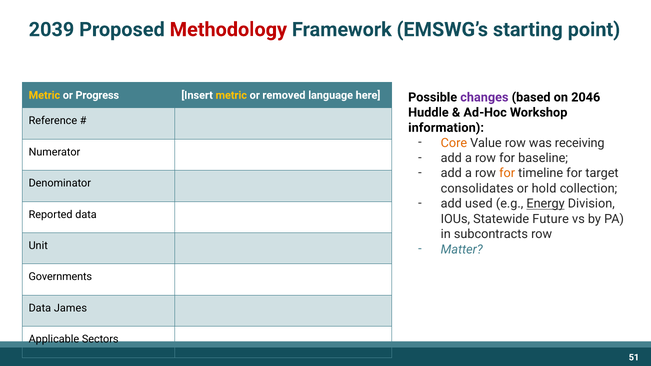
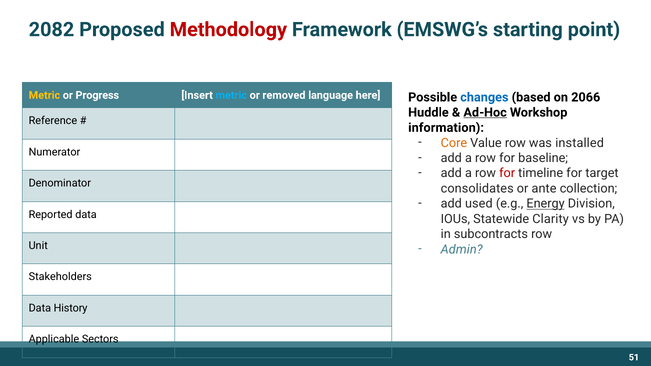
2039: 2039 -> 2082 (51, 30)
metric colour: yellow -> light blue (231, 95)
changes colour: purple -> blue (484, 97)
2046: 2046 -> 2066 (586, 97)
Ad-Hoc underline: none -> present (485, 112)
receiving: receiving -> installed (580, 143)
for colour: orange -> red (507, 173)
hold: hold -> ante (544, 189)
Future: Future -> Clarity (551, 219)
Matter: Matter -> Admin (462, 250)
Governments: Governments -> Stakeholders (60, 277)
James: James -> History (71, 308)
